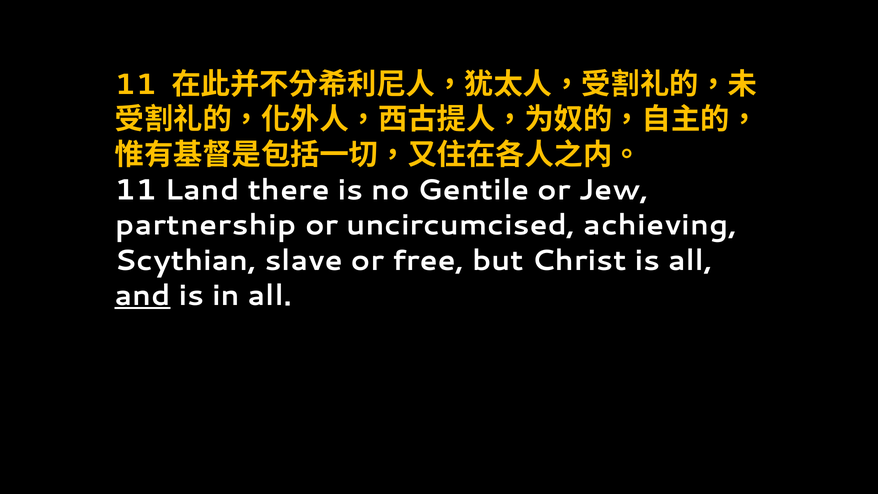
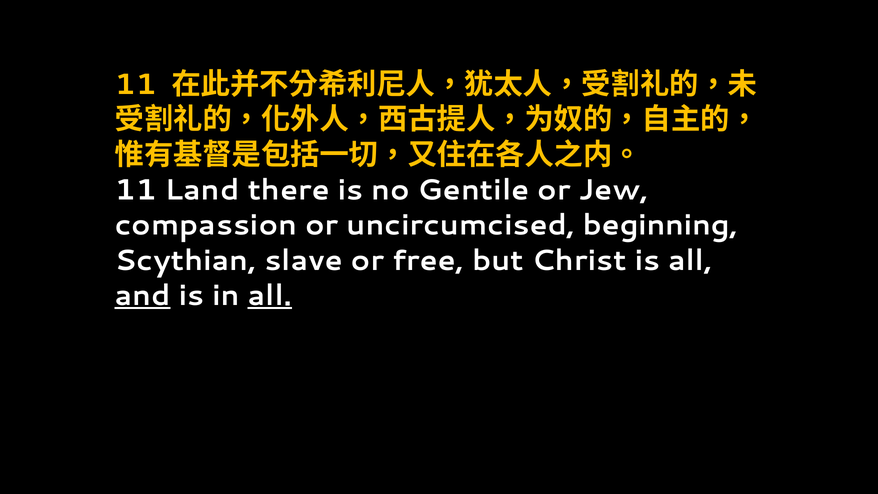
partnership: partnership -> compassion (206, 225)
achieving: achieving -> beginning (660, 225)
all underline: none -> present (270, 295)
